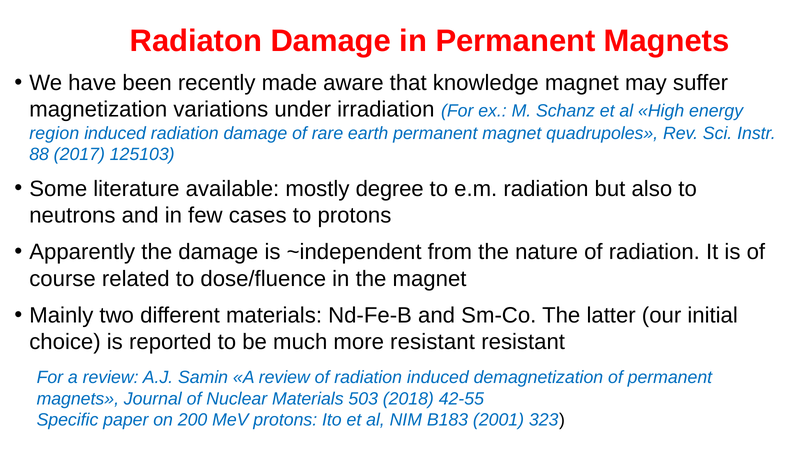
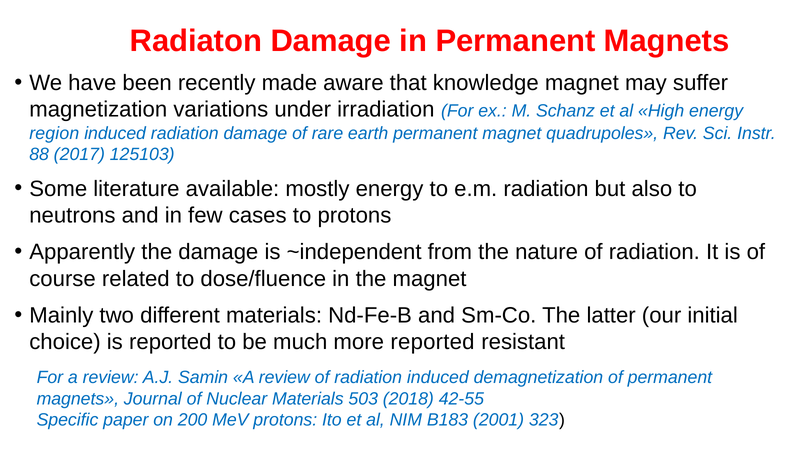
mostly degree: degree -> energy (390, 189)
more resistant: resistant -> reported (433, 342)
